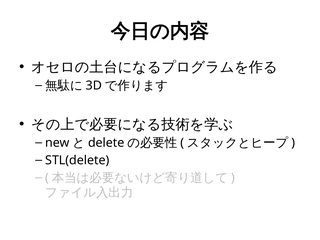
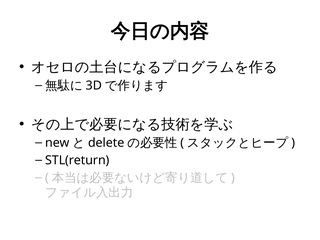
STL(delete: STL(delete -> STL(return (77, 160)
